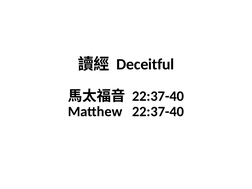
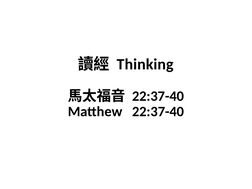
Deceitful: Deceitful -> Thinking (145, 64)
